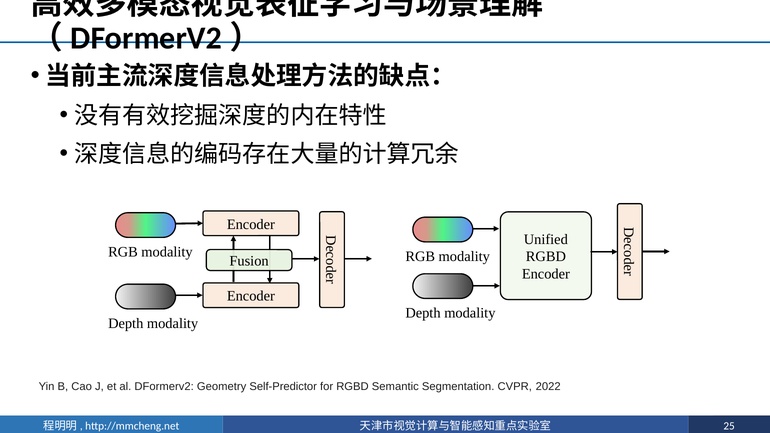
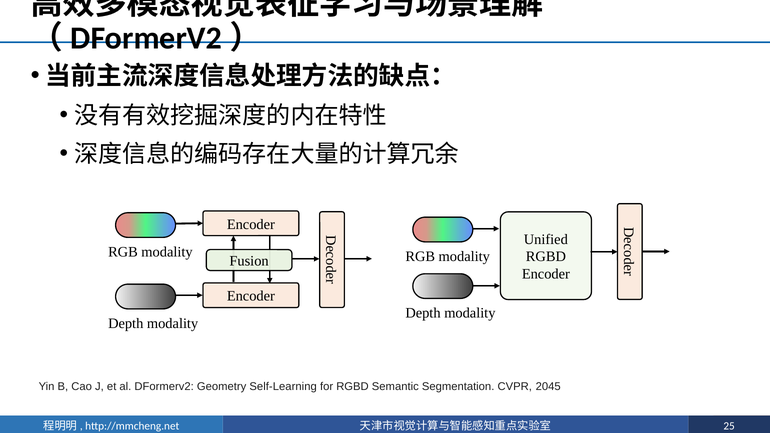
Self-Predictor: Self-Predictor -> Self-Learning (283, 386)
2022: 2022 -> 2045 (548, 386)
